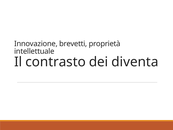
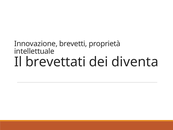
contrasto: contrasto -> brevettati (56, 62)
